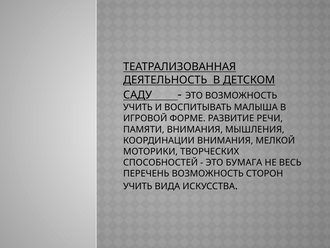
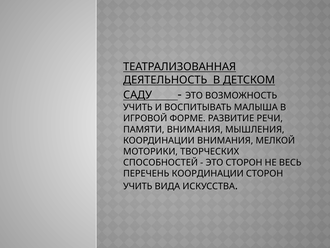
ЭТО БУМАГА: БУМАГА -> СТОРОН (244, 162)
ПЕРЕЧЕНЬ ВОЗМОЖНОСТЬ: ВОЗМОЖНОСТЬ -> КООРДИНАЦИИ (208, 173)
